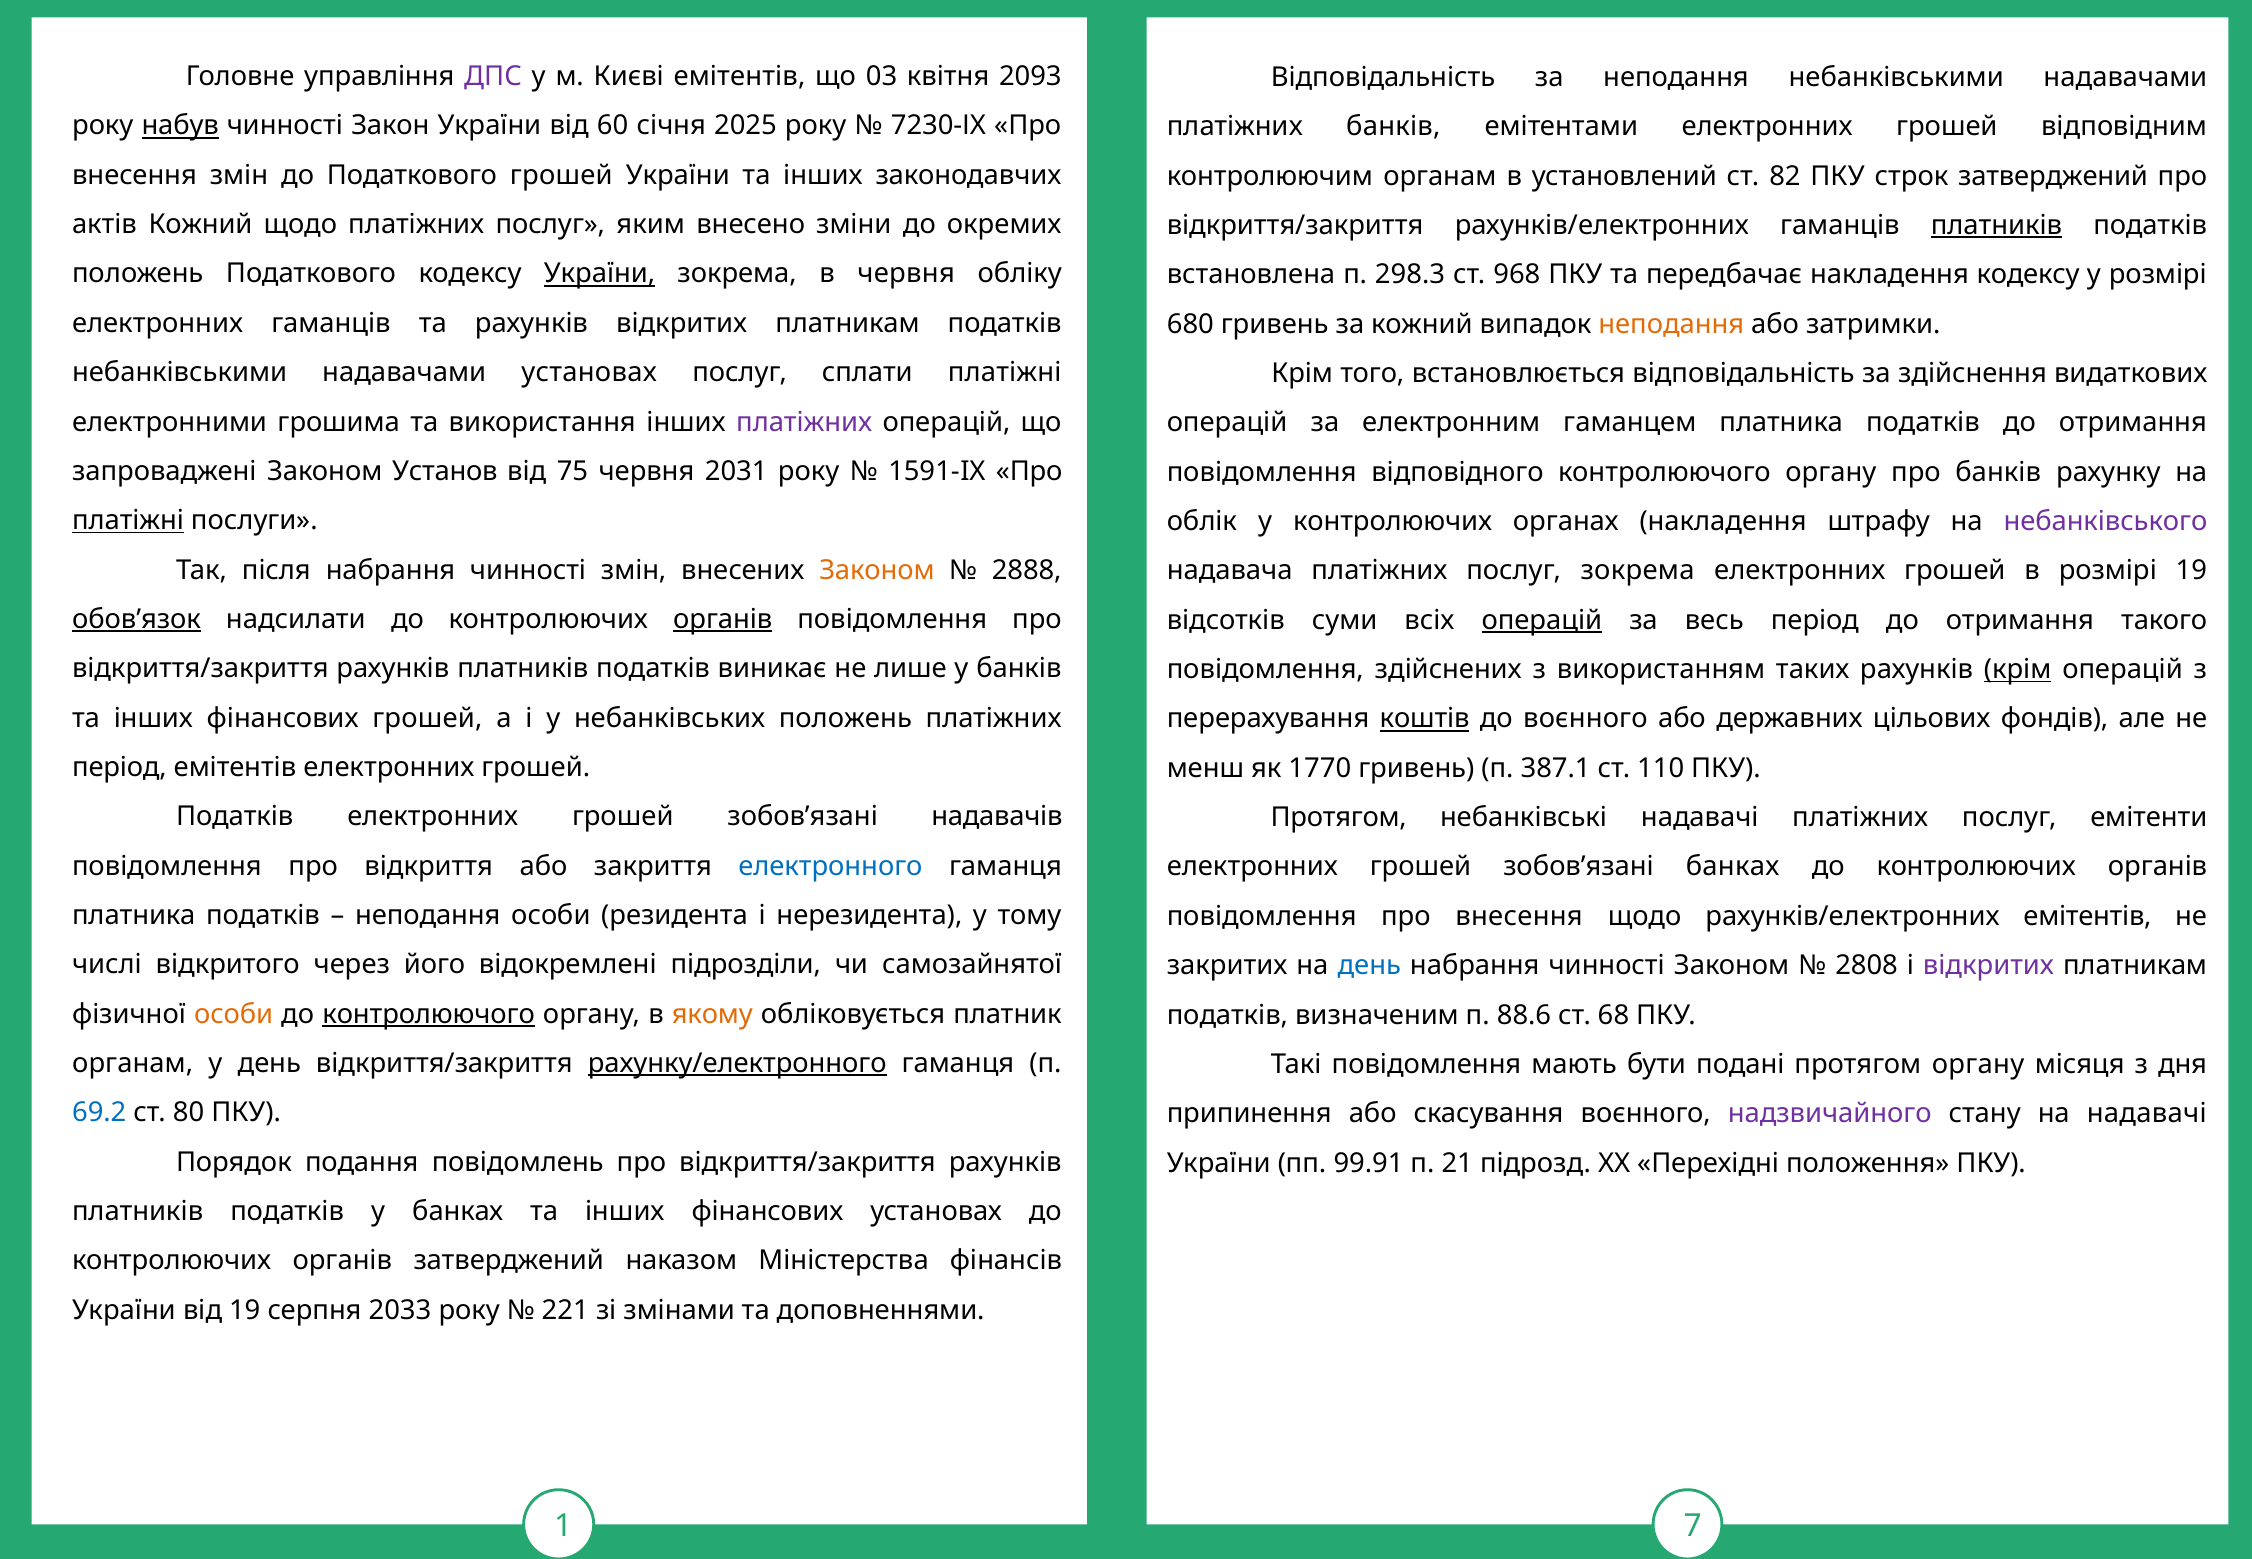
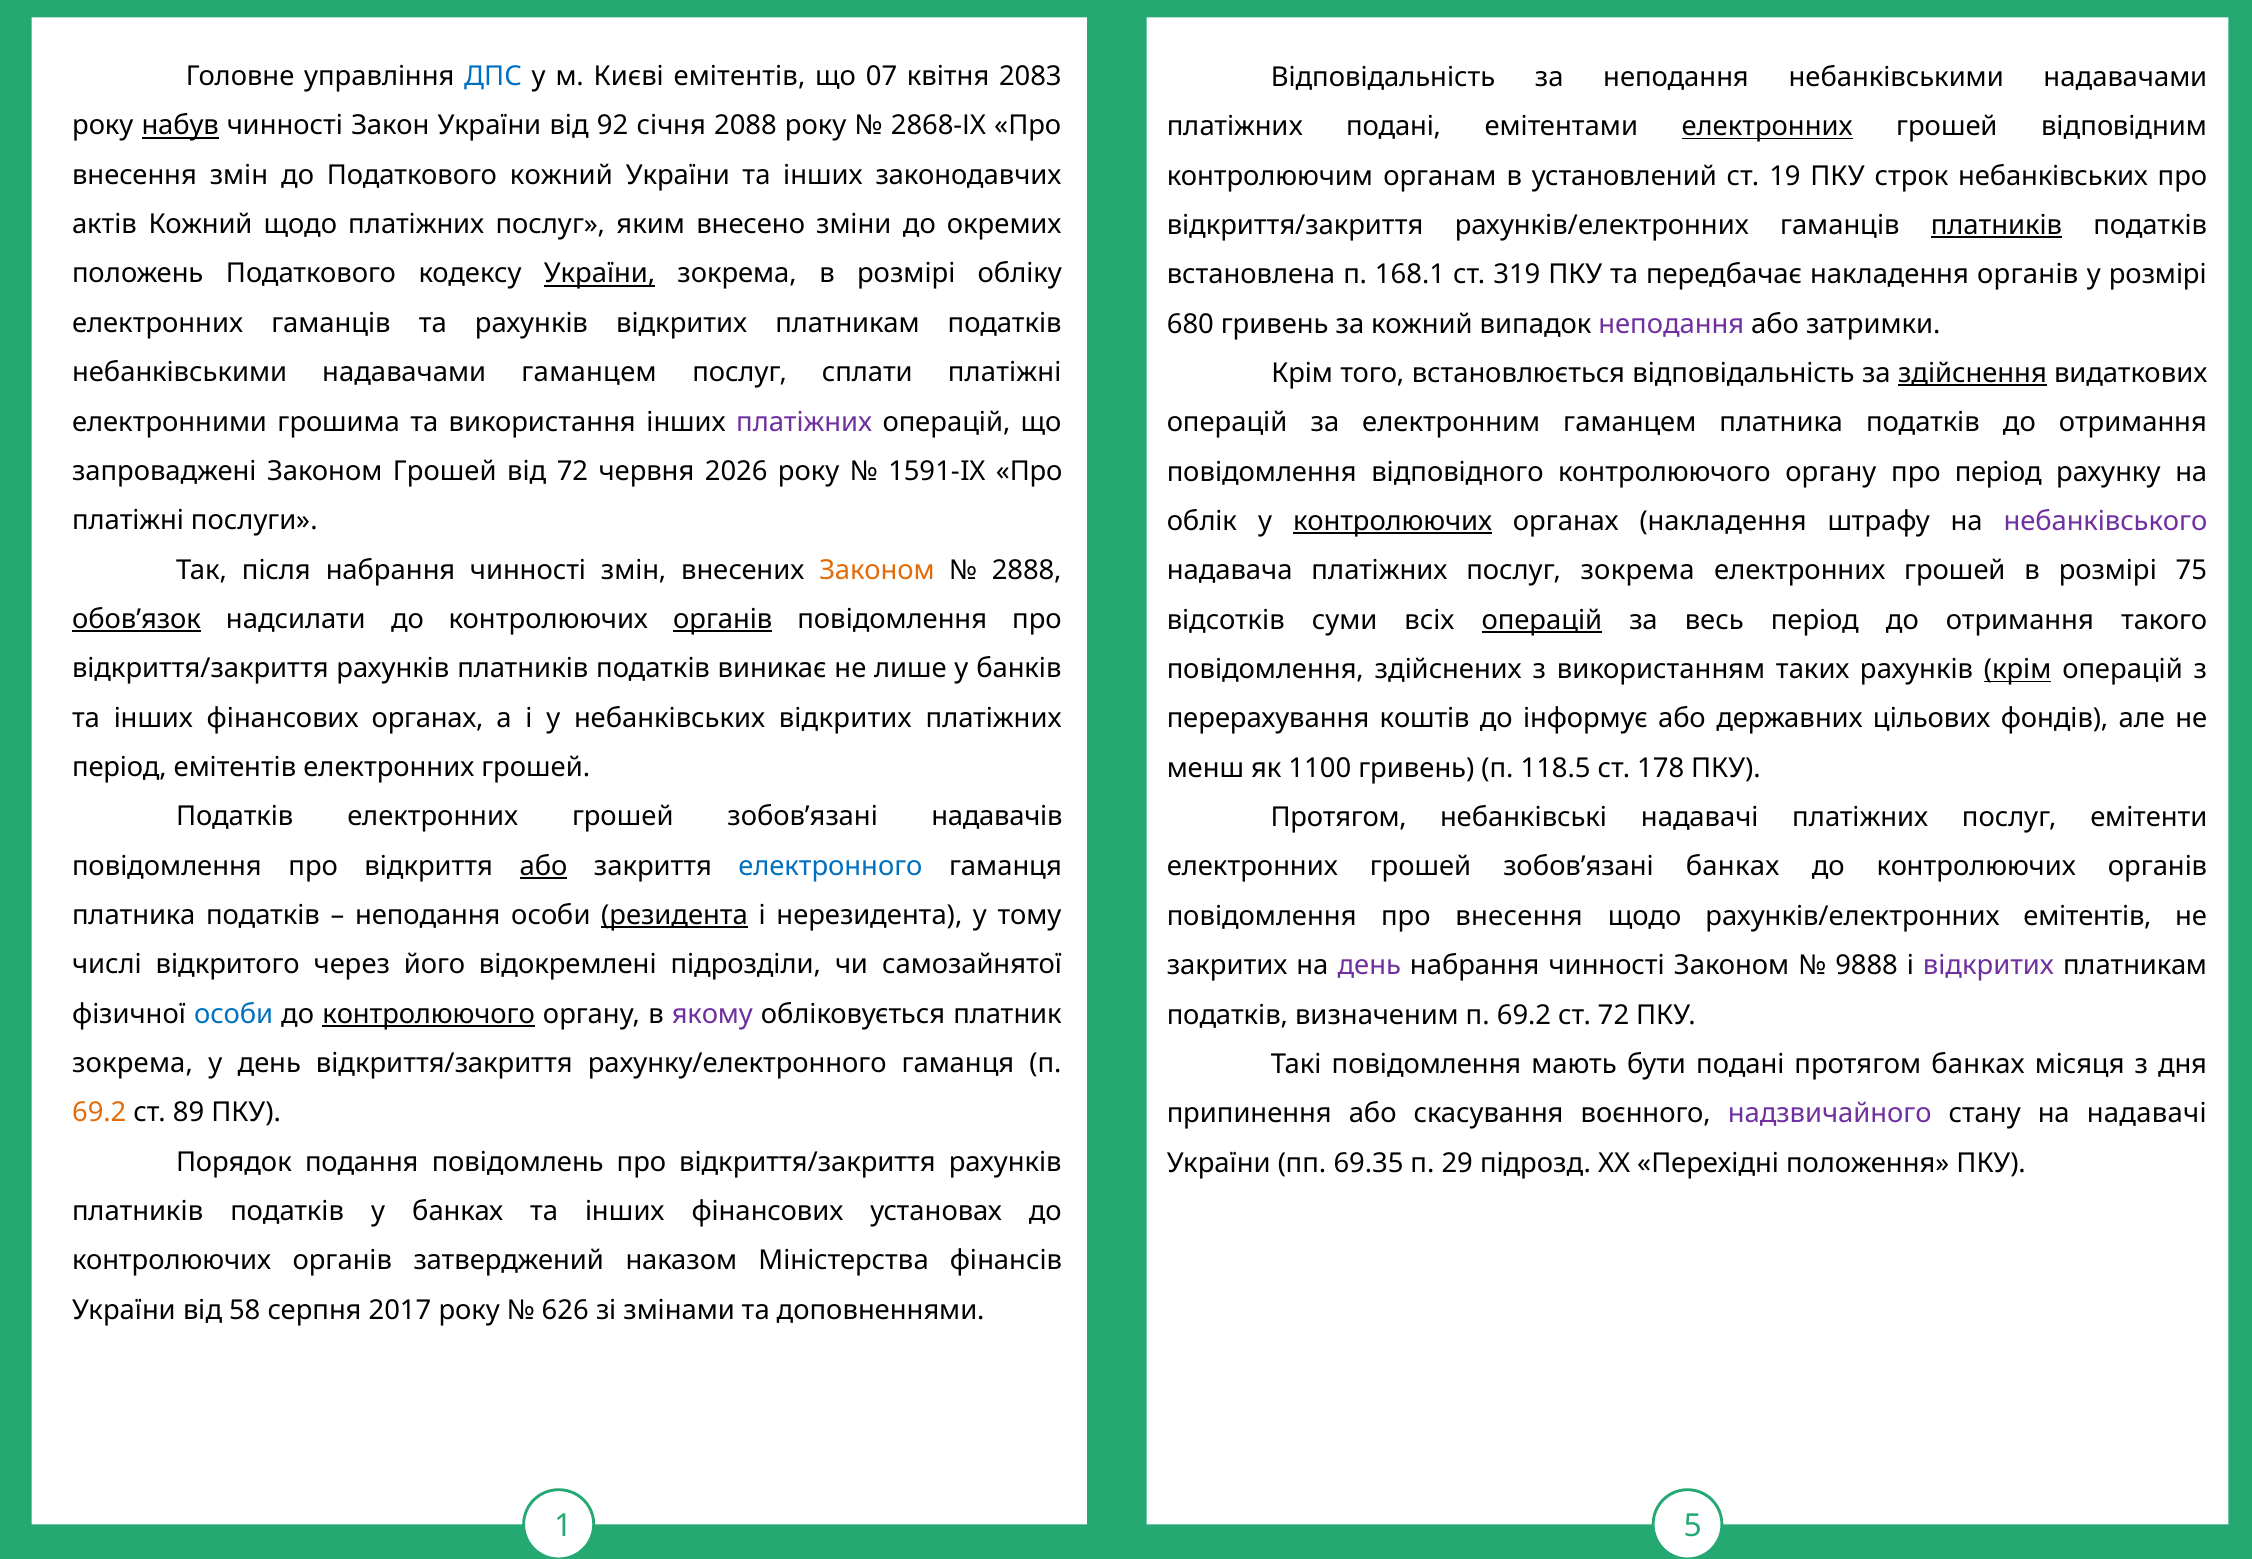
ДПС colour: purple -> blue (493, 77)
03: 03 -> 07 (882, 77)
2093: 2093 -> 2083 (1030, 77)
60: 60 -> 92 (613, 126)
2025: 2025 -> 2088 (745, 126)
7230-ІХ: 7230-ІХ -> 2868-ІХ (938, 126)
платіжних банків: банків -> подані (1394, 127)
електронних underline: none -> present (1767, 127)
Податкового грошей: грошей -> кожний (561, 175)
82: 82 -> 19 (1785, 176)
строк затверджений: затверджений -> небанківських (2053, 176)
зокрема в червня: червня -> розмірі (906, 274)
298.3: 298.3 -> 168.1 (1410, 275)
968: 968 -> 319 (1517, 275)
накладення кодексу: кодексу -> органів (2028, 275)
неподання colour: orange -> purple (1671, 324)
надавачами установах: установах -> гаманцем (589, 373)
здійснення underline: none -> present (1972, 373)
Законом Установ: Установ -> Грошей (445, 471)
від 75: 75 -> 72 (572, 471)
2031: 2031 -> 2026 (736, 471)
про банків: банків -> період (1998, 472)
платіжні underline: present -> none (128, 521)
контролюючих underline: none -> present (1393, 522)
розмірі 19: 19 -> 75 (2191, 571)
фінансових грошей: грошей -> органах (428, 718)
небанківських положень: положень -> відкритих (845, 718)
коштів underline: present -> none (1425, 719)
до воєнного: воєнного -> інформує (1586, 719)
1770: 1770 -> 1100 (1320, 768)
387.1: 387.1 -> 118.5 (1556, 768)
110: 110 -> 178 (1661, 768)
або underline: none -> present (544, 866)
резидента underline: none -> present (675, 916)
день colour: blue -> purple (1369, 966)
2808: 2808 -> 9888 (1867, 966)
особи colour: orange -> blue (234, 1014)
якому colour: orange -> purple (712, 1014)
визначеним п 88.6: 88.6 -> 69.2 (1524, 1015)
ст 68: 68 -> 72 (1613, 1015)
органам: органам -> зокрема (133, 1064)
рахунку/електронного underline: present -> none (737, 1064)
протягом органу: органу -> банках (1978, 1064)
69.2 colour: blue -> orange (99, 1113)
80: 80 -> 89 (189, 1113)
99.91: 99.91 -> 69.35 (1369, 1163)
21: 21 -> 29 (1457, 1163)
від 19: 19 -> 58 (245, 1310)
2033: 2033 -> 2017 (400, 1310)
221: 221 -> 626 (565, 1310)
7: 7 -> 5 (1693, 1527)
